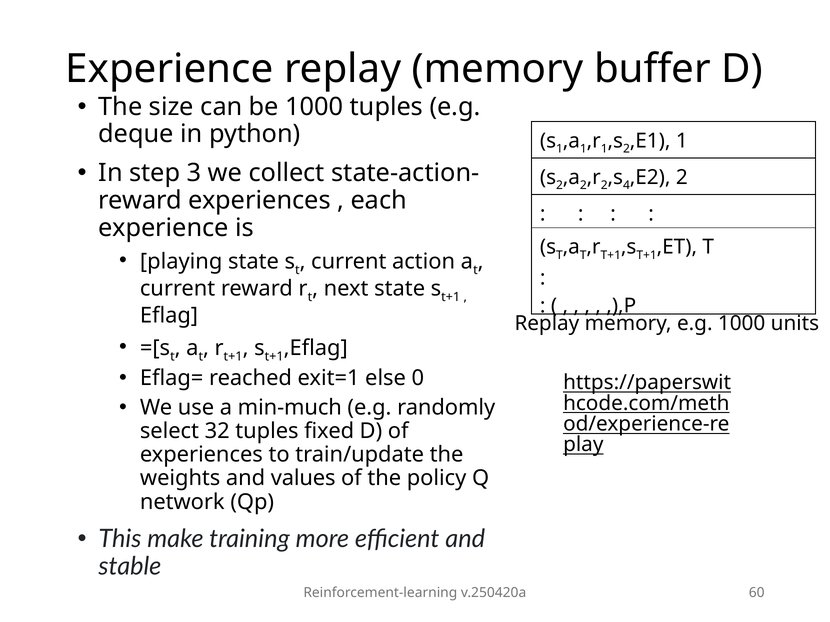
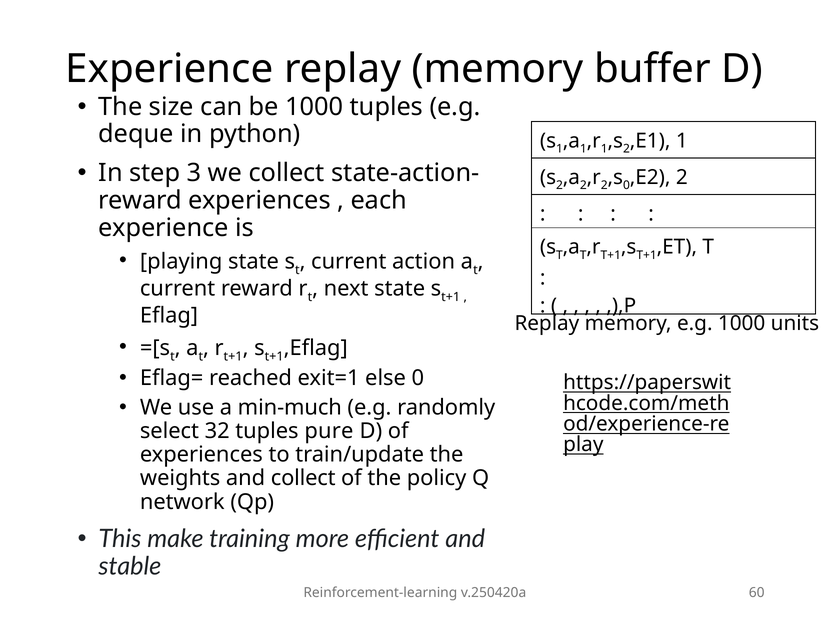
4: 4 -> 0 (627, 186)
fixed: fixed -> pure (329, 431)
and values: values -> collect (303, 479)
